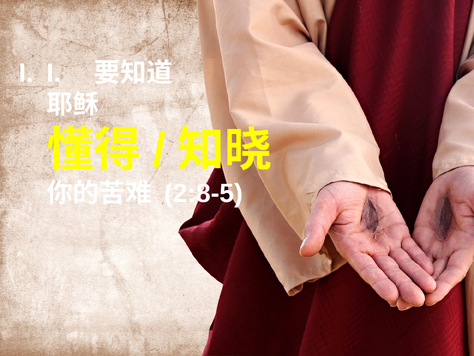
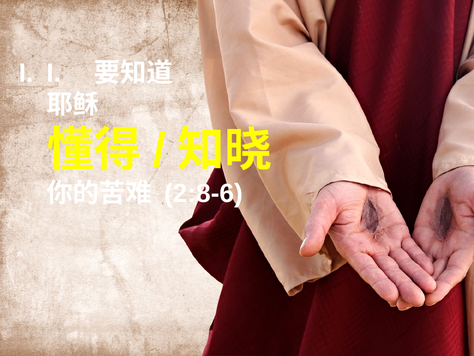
2:8-5: 2:8-5 -> 2:8-6 (203, 193)
